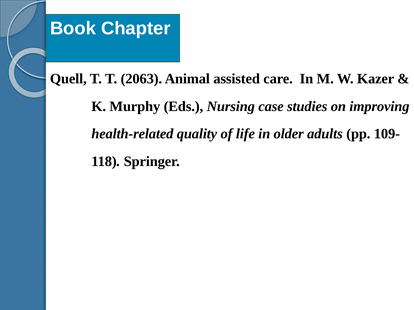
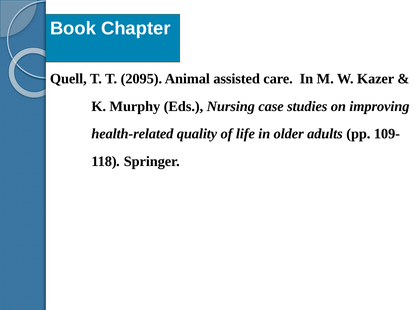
2063: 2063 -> 2095 (141, 79)
